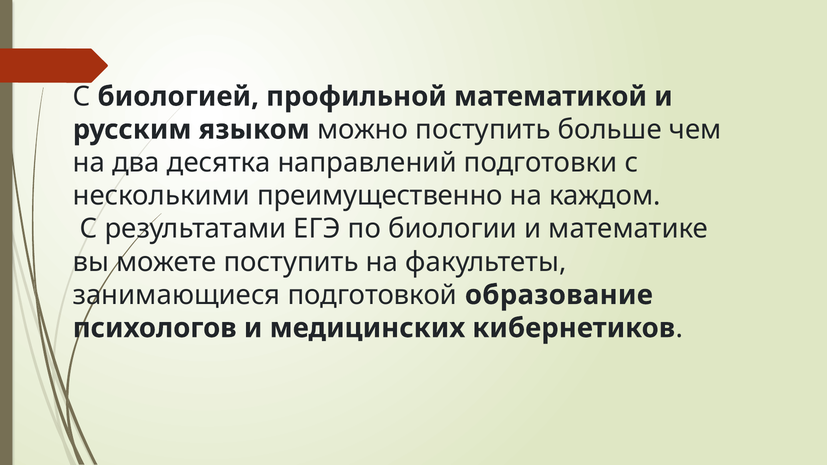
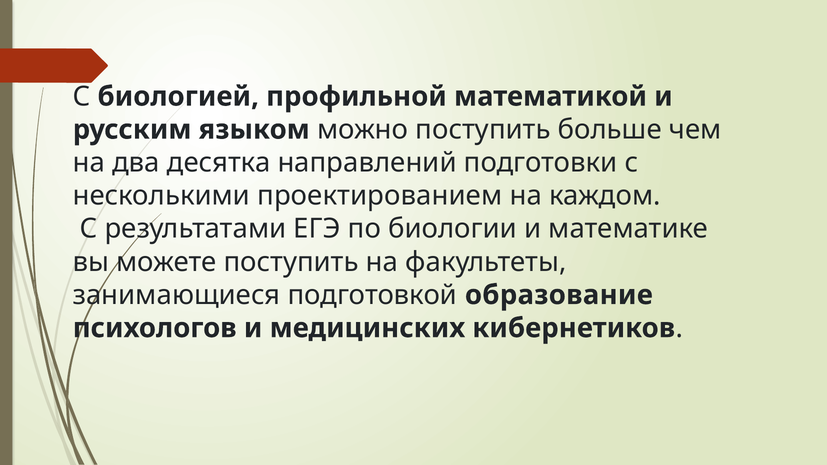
преимущественно: преимущественно -> проектированием (380, 196)
